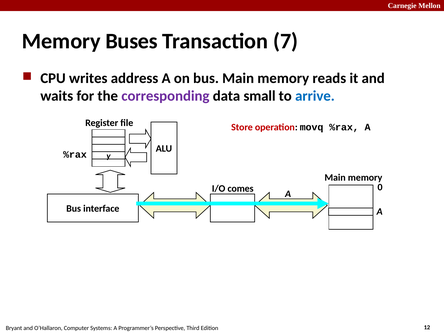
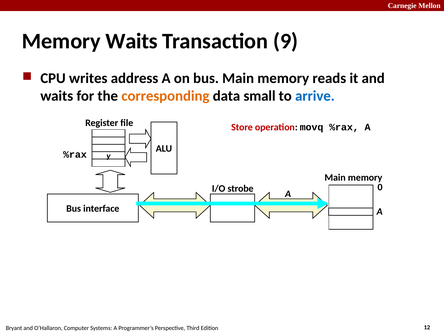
Memory Buses: Buses -> Waits (132, 41)
7: 7 -> 9 (286, 41)
corresponding colour: purple -> orange (165, 96)
comes: comes -> strobe (241, 189)
